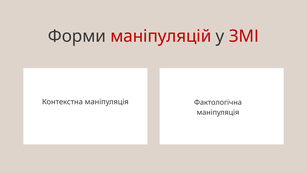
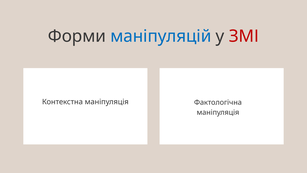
маніпуляцій colour: red -> blue (161, 36)
